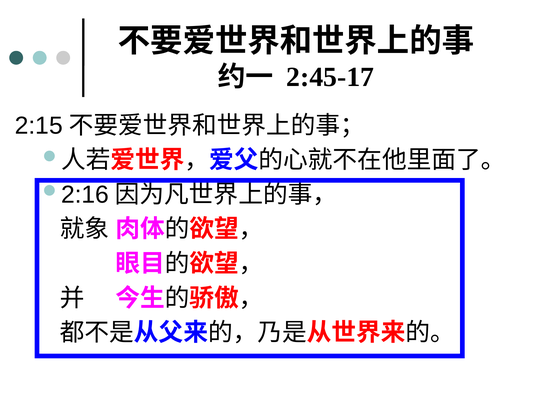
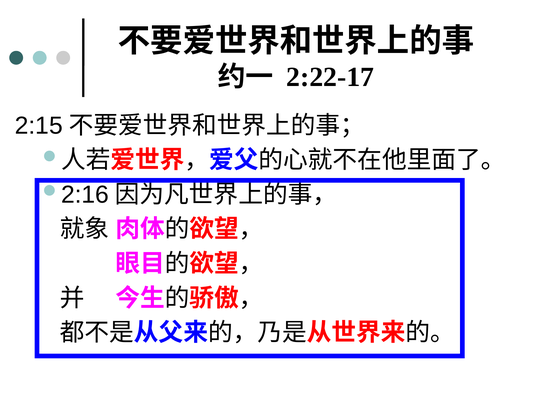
2:45-17: 2:45-17 -> 2:22-17 (330, 77)
